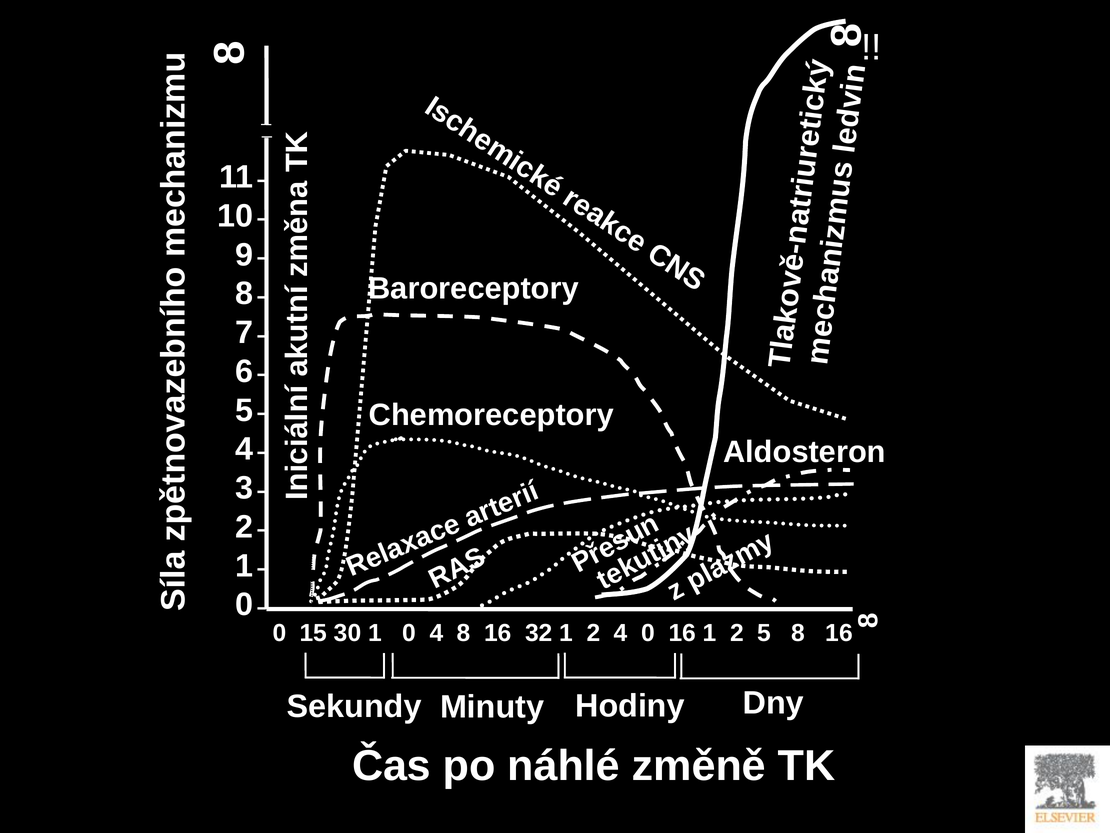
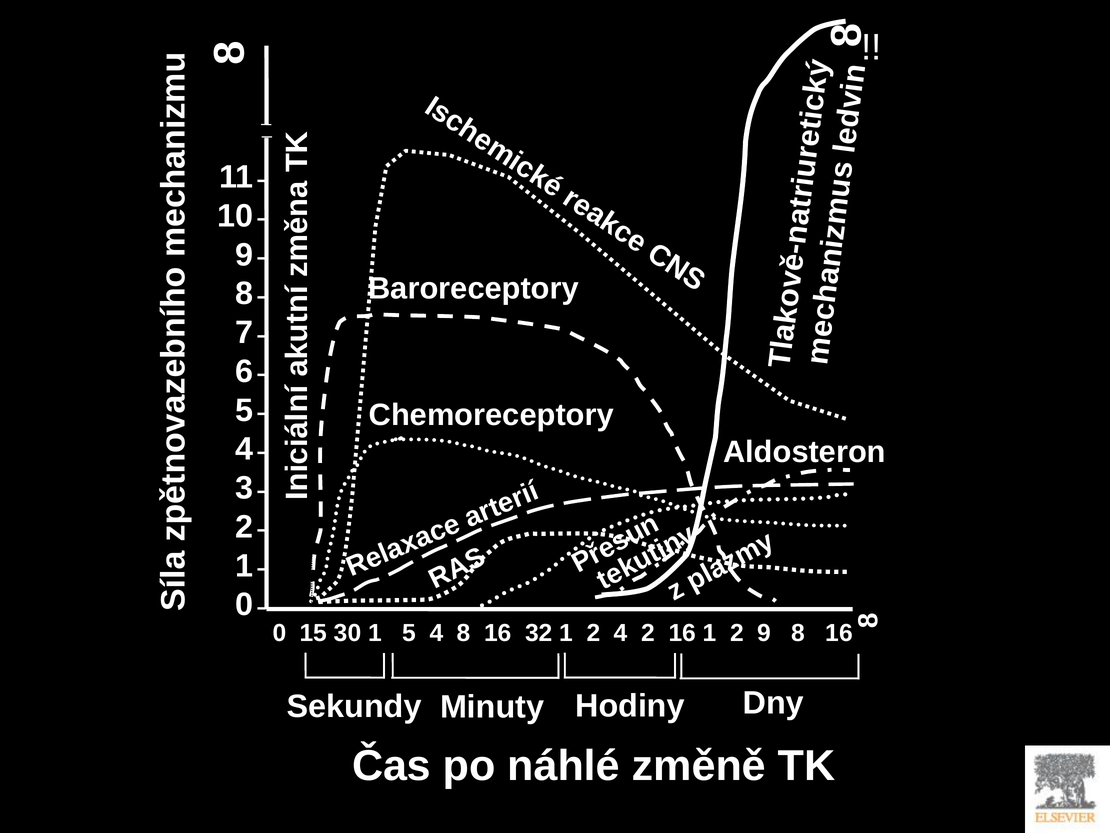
30 1 0: 0 -> 5 (409, 633)
4 0: 0 -> 2 (648, 633)
2 5: 5 -> 9 (764, 633)
